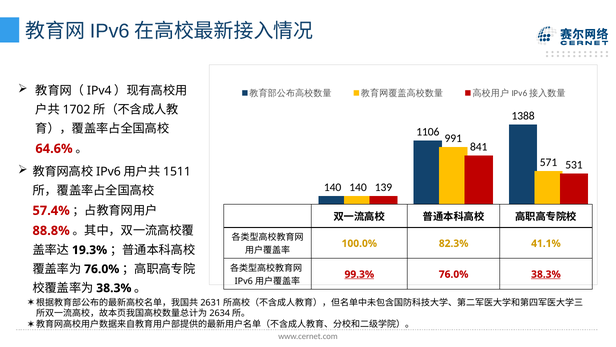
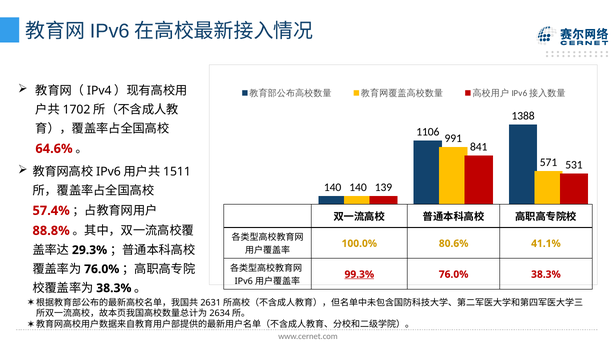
19.3%: 19.3% -> 29.3% (90, 250)
82.3%: 82.3% -> 80.6% (454, 243)
38.3% underline: present -> none (546, 274)
